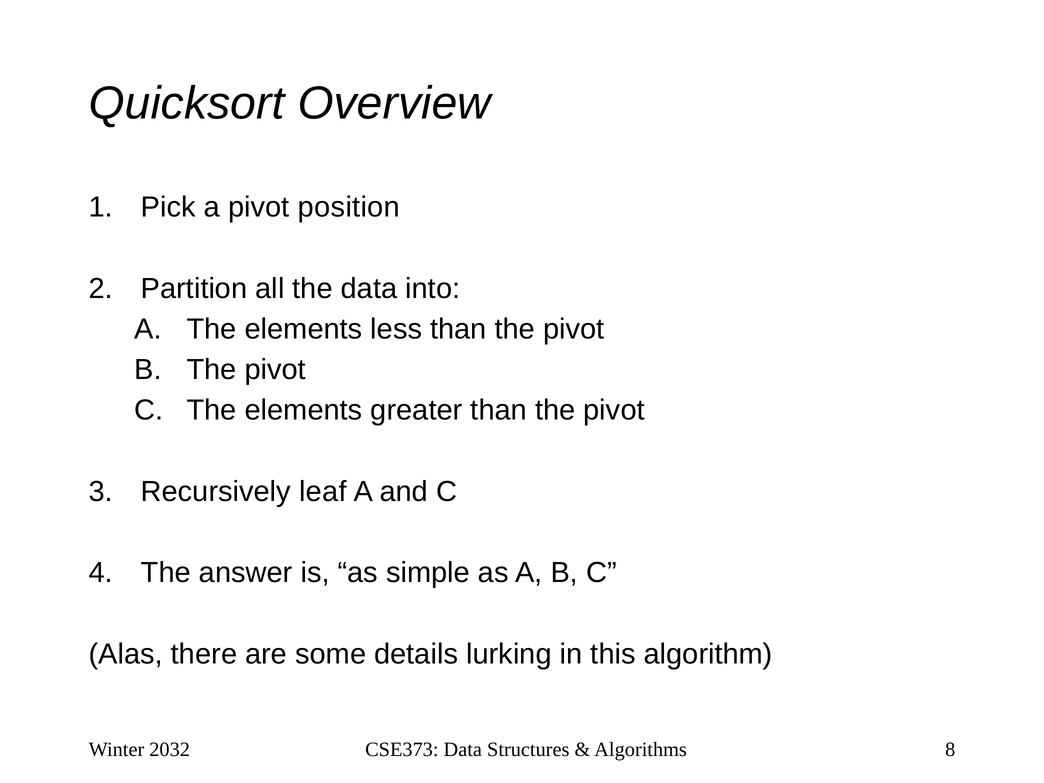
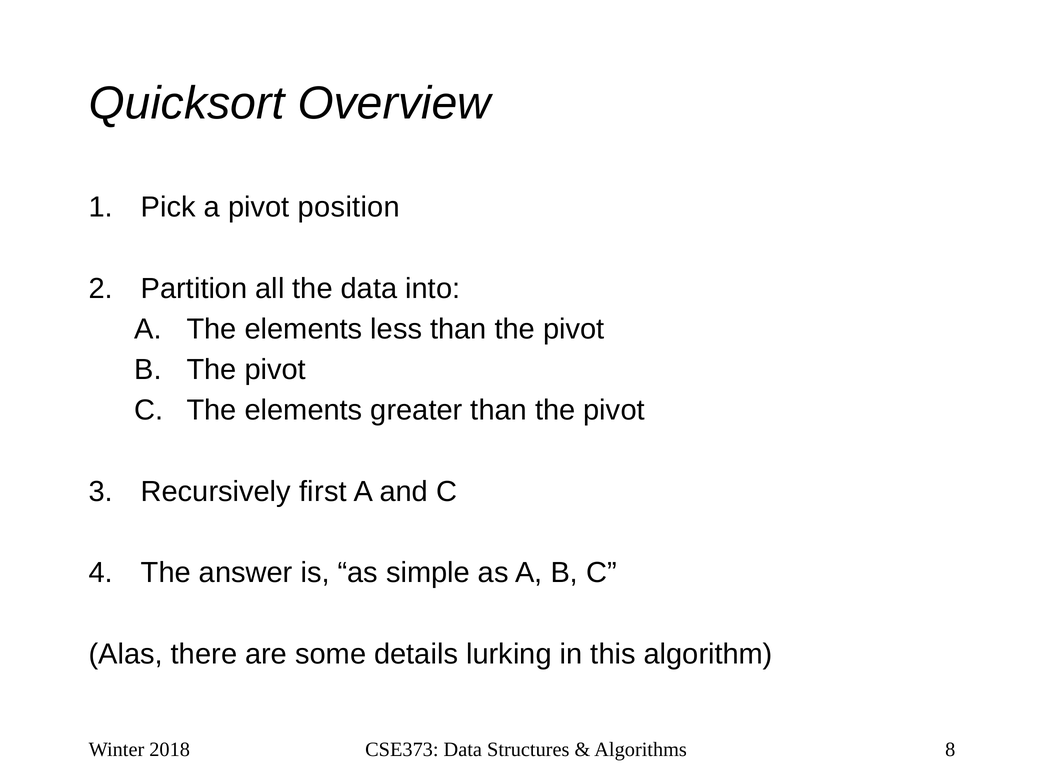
leaf: leaf -> first (323, 492)
2032: 2032 -> 2018 (170, 750)
